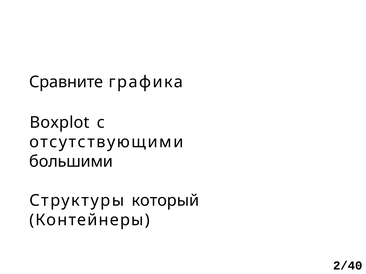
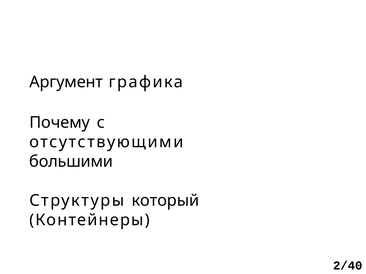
Сравните: Сравните -> Аргумент (66, 82)
Boxplot: Boxplot -> Почему (60, 123)
